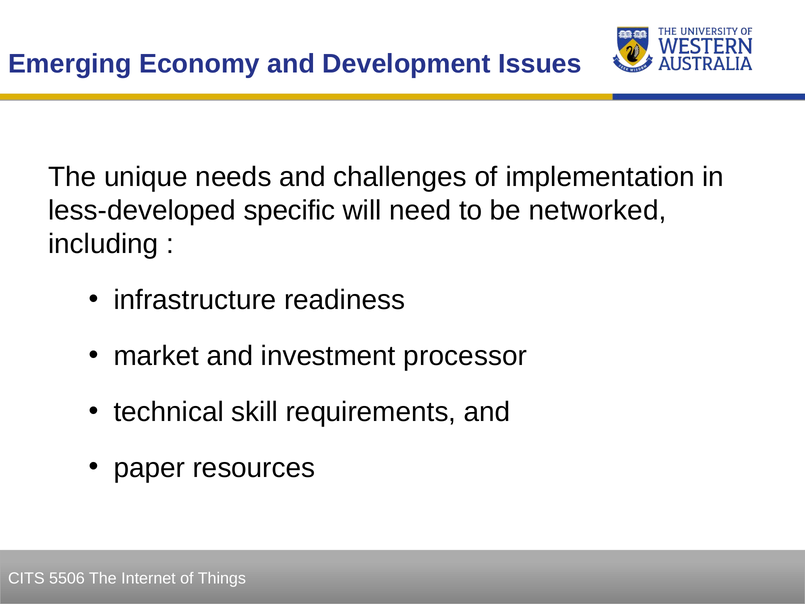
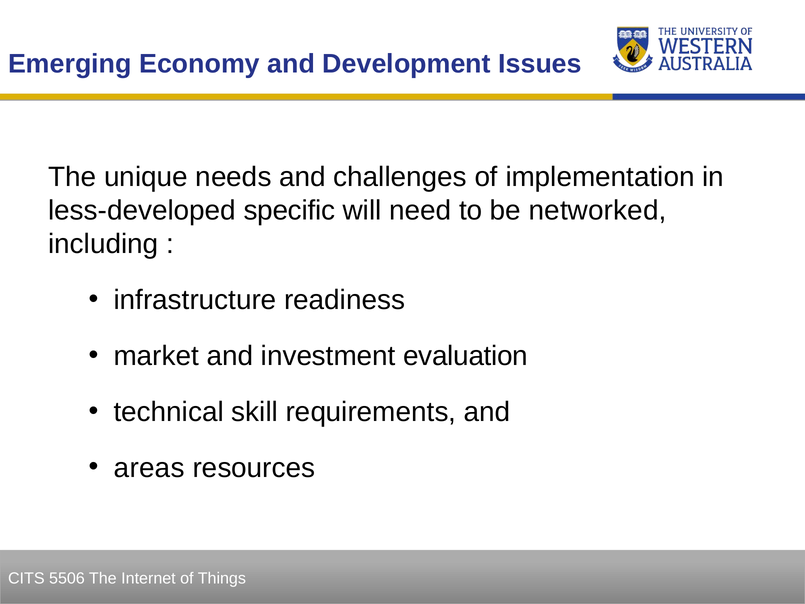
processor: processor -> evaluation (466, 356)
paper: paper -> areas (149, 468)
